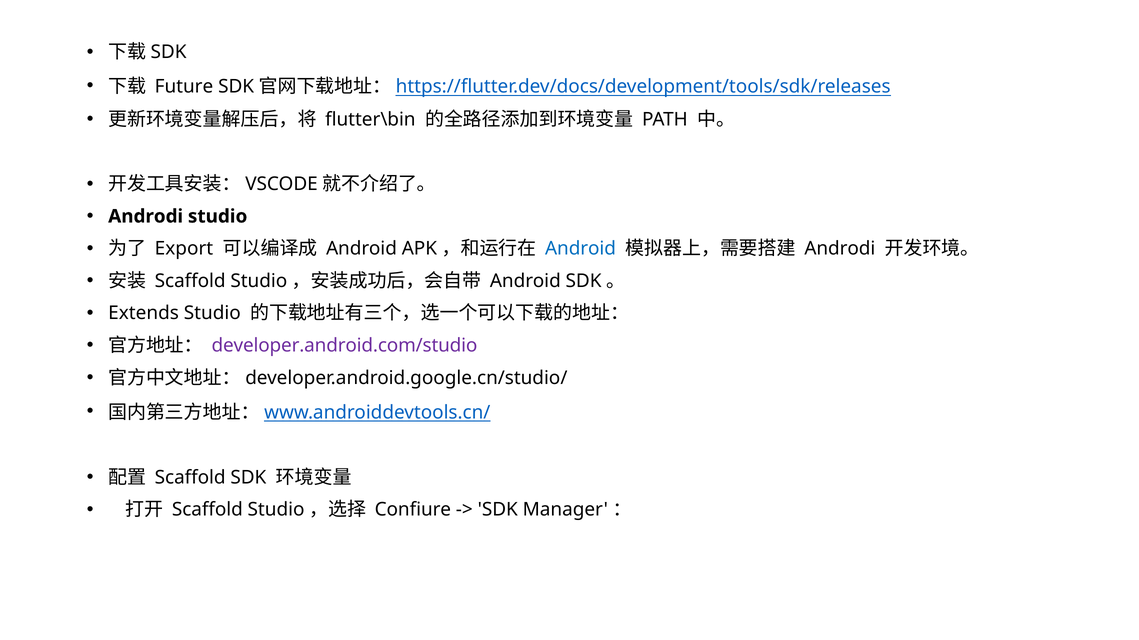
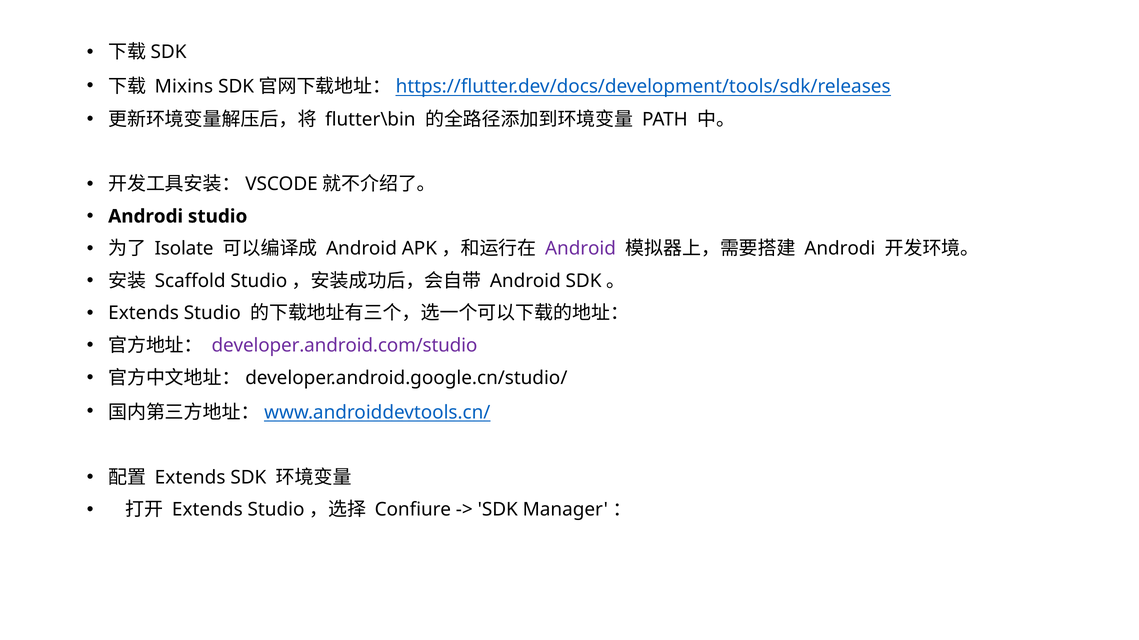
Future: Future -> Mixins (184, 87)
Export: Export -> Isolate (184, 249)
Android colour: blue -> purple (581, 249)
Scaffold: Scaffold -> Extends (190, 478)
Scaffold: Scaffold -> Extends (207, 510)
